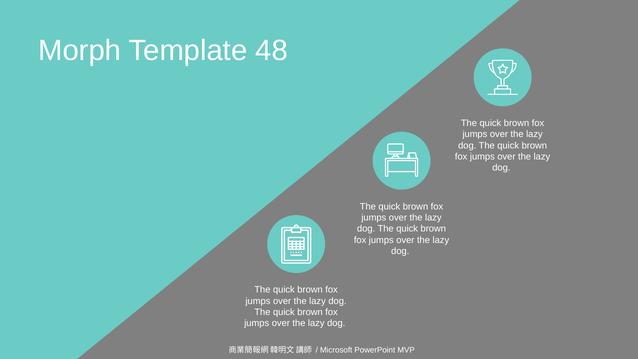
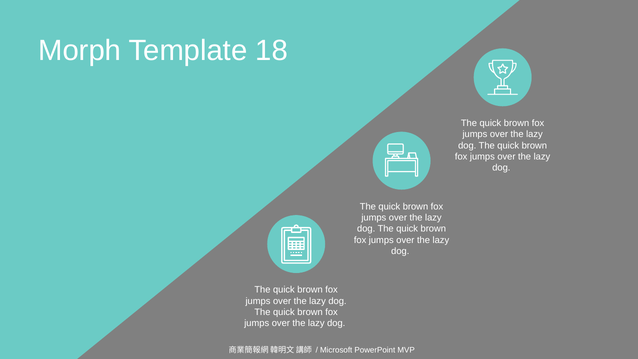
48: 48 -> 18 (272, 51)
